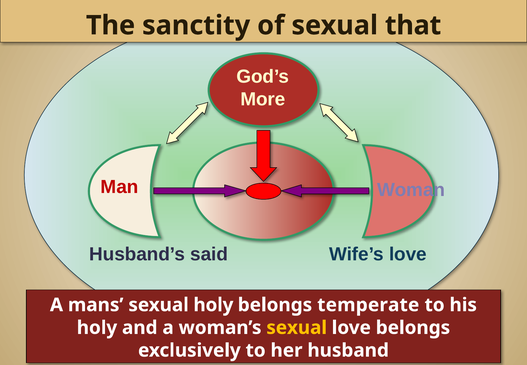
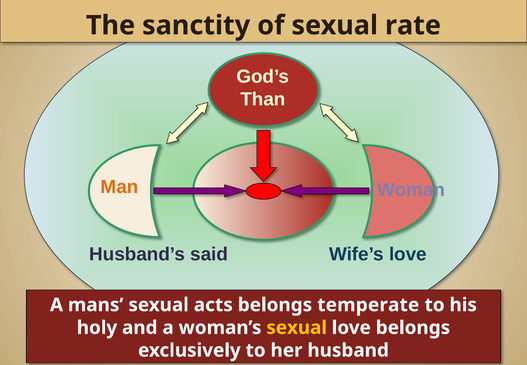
that: that -> rate (413, 25)
More: More -> Than (263, 99)
Man colour: red -> orange (119, 187)
sexual holy: holy -> acts (213, 305)
